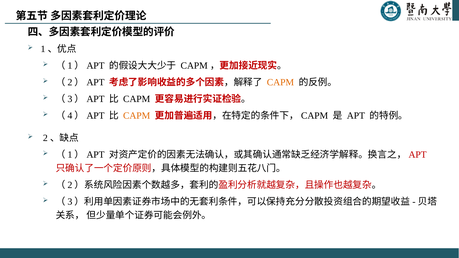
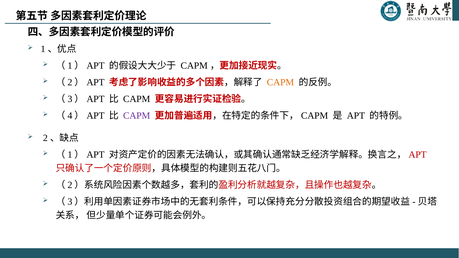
CAPM colour: orange -> purple (137, 116)
